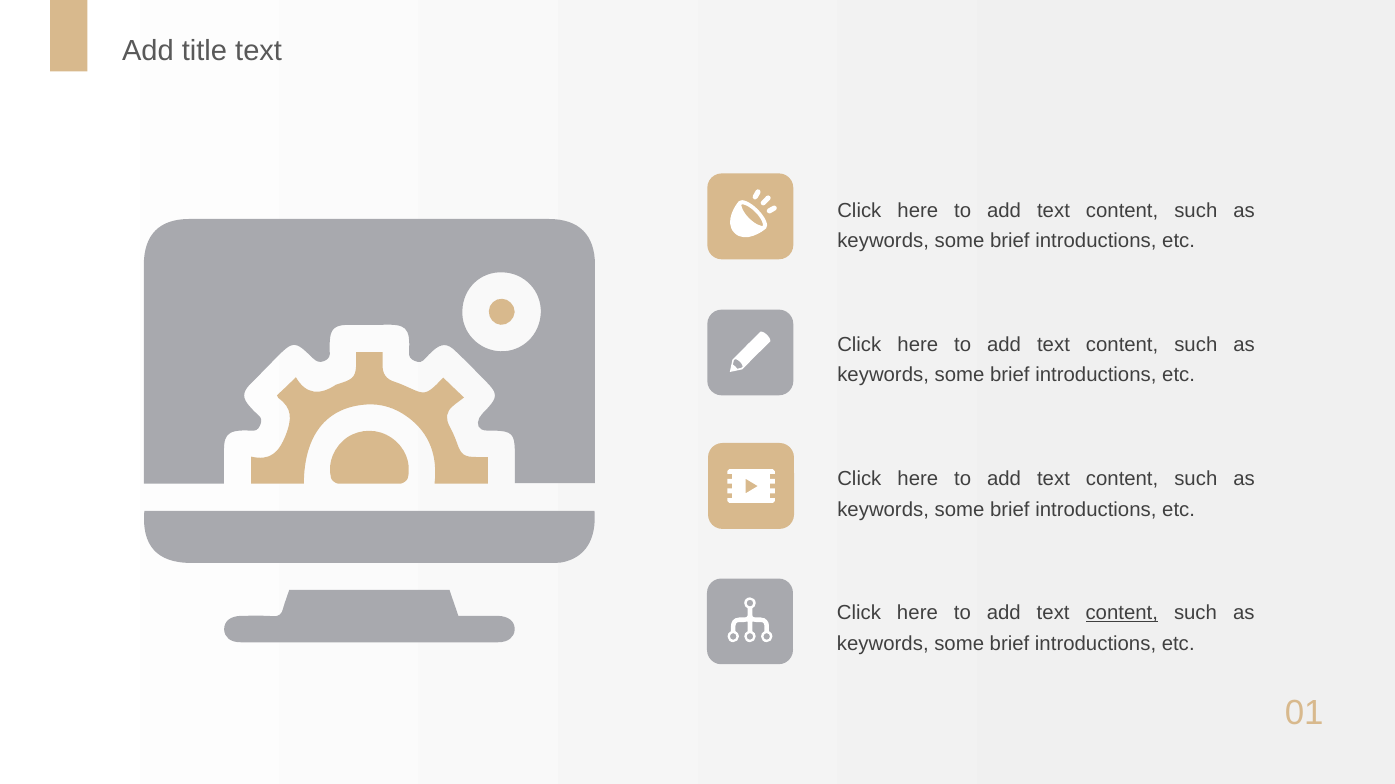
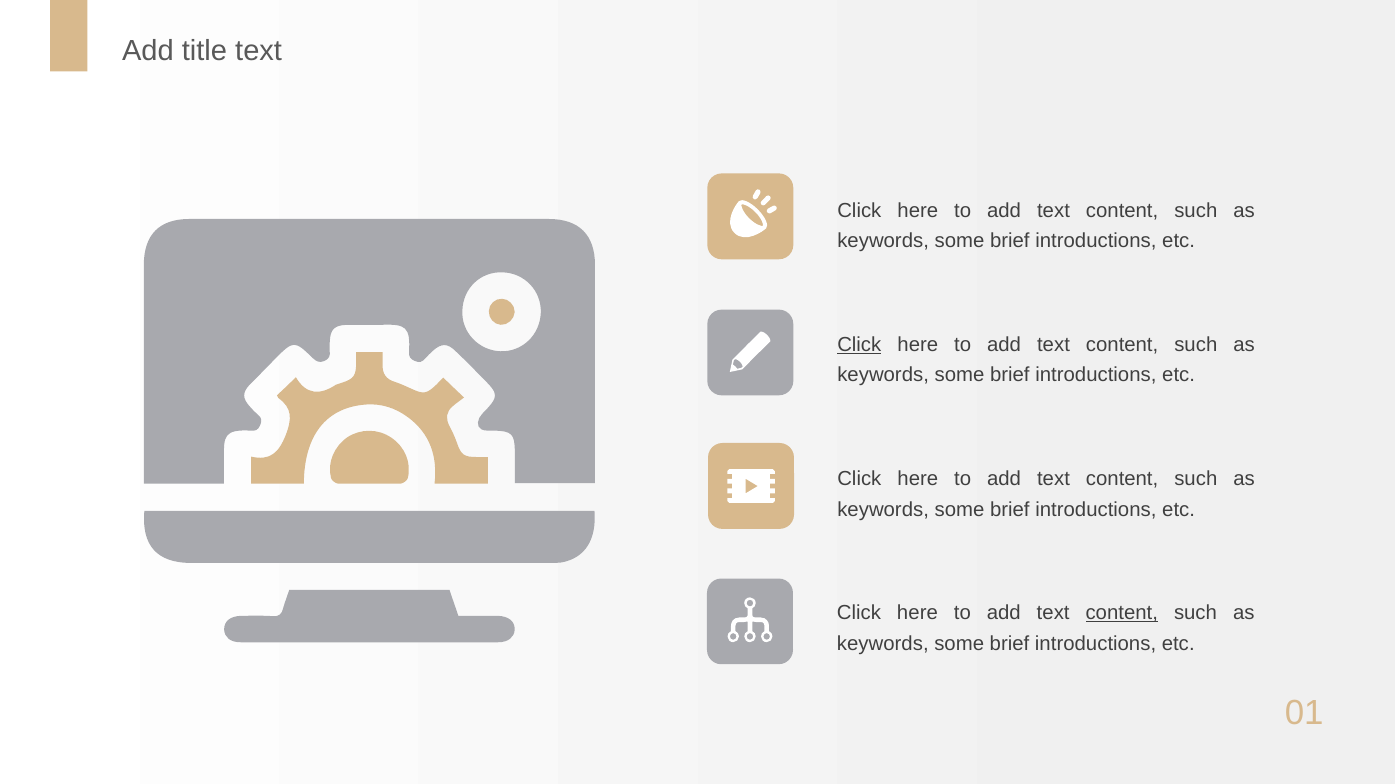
Click underline: none -> present (859, 345)
